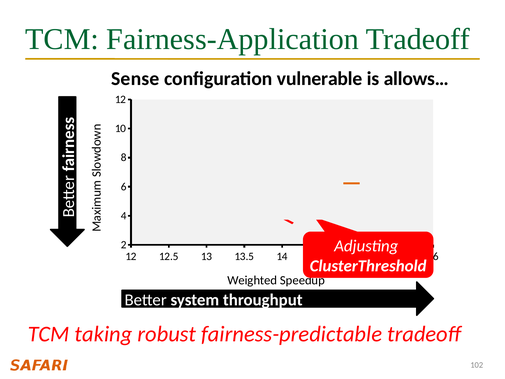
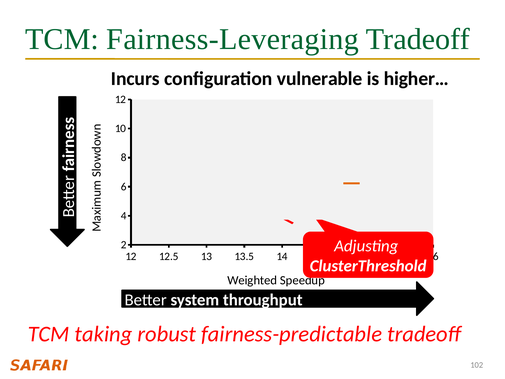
Fairness-Application: Fairness-Application -> Fairness-Leveraging (233, 39)
Sense: Sense -> Incurs (135, 79)
allows…: allows… -> higher… (416, 79)
